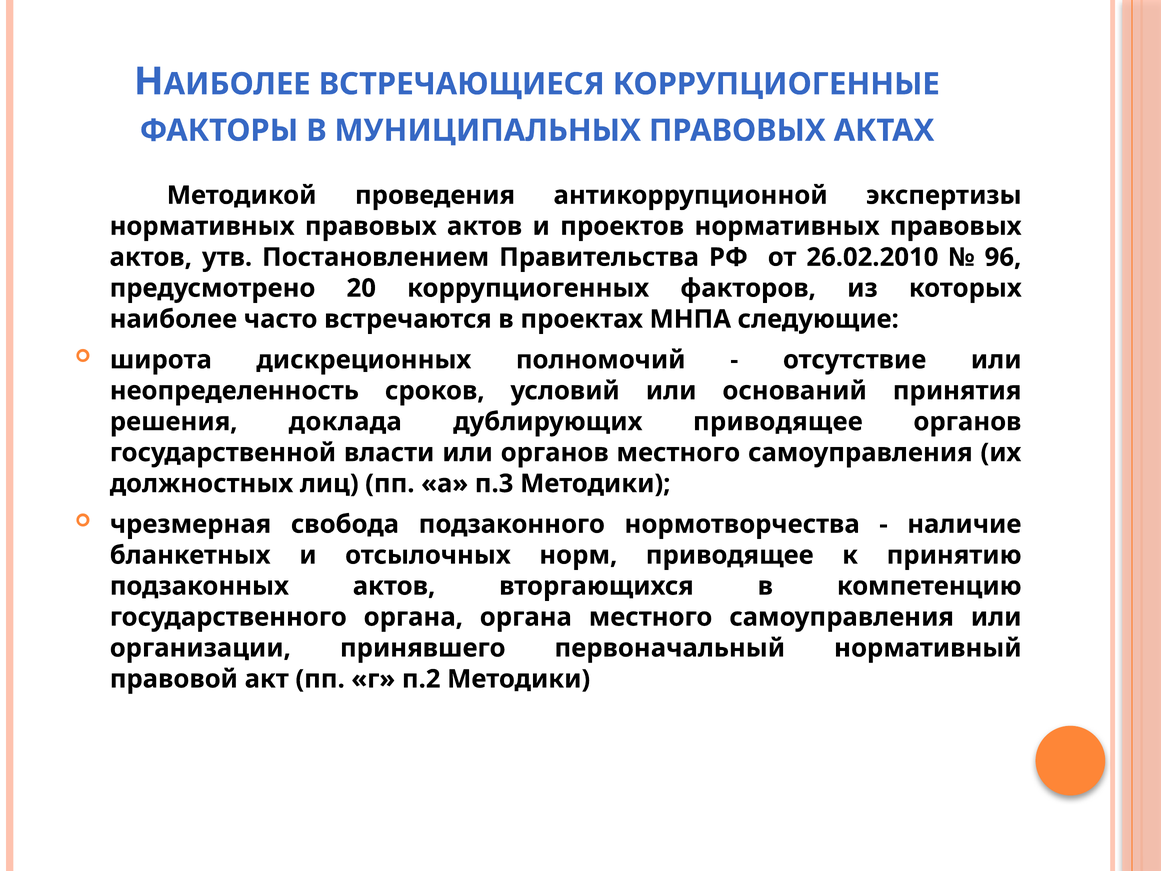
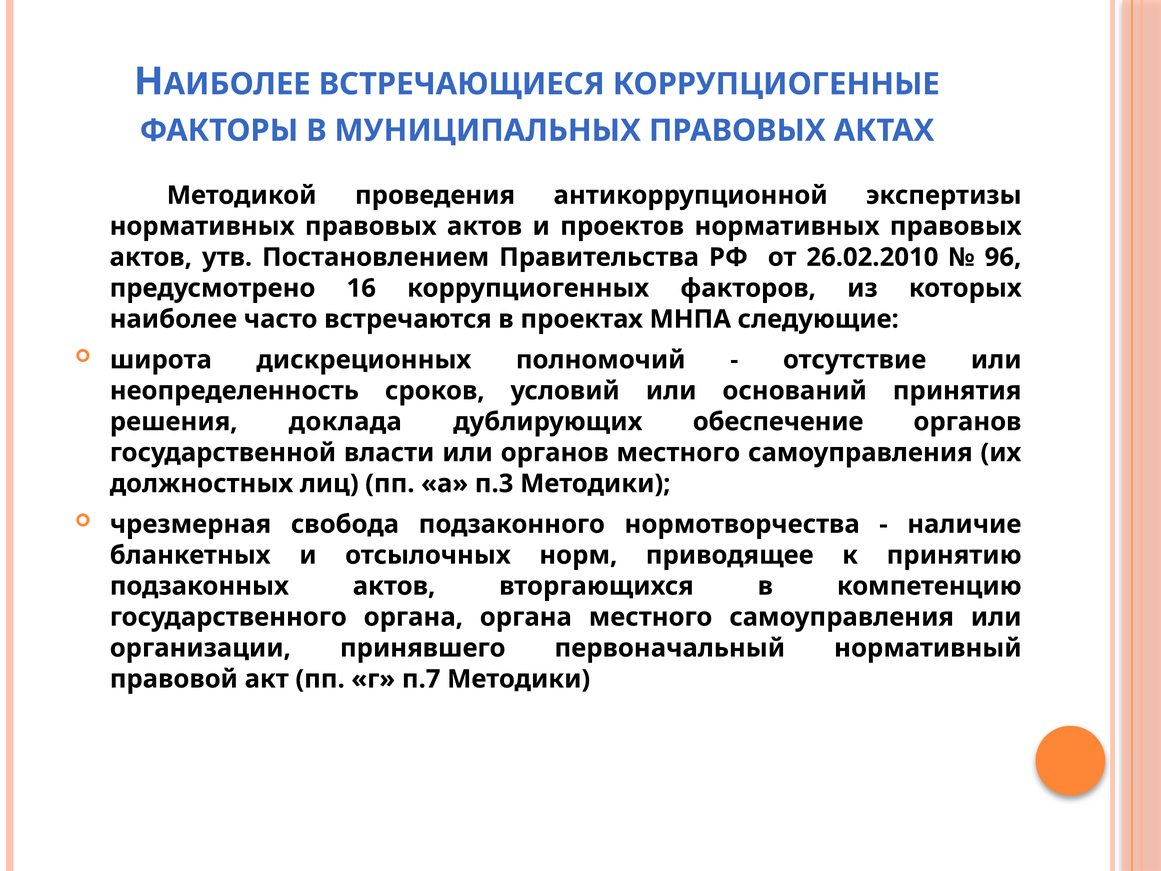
20: 20 -> 16 (361, 288)
дублирующих приводящее: приводящее -> обеспечение (778, 422)
п.2: п.2 -> п.7 (421, 679)
